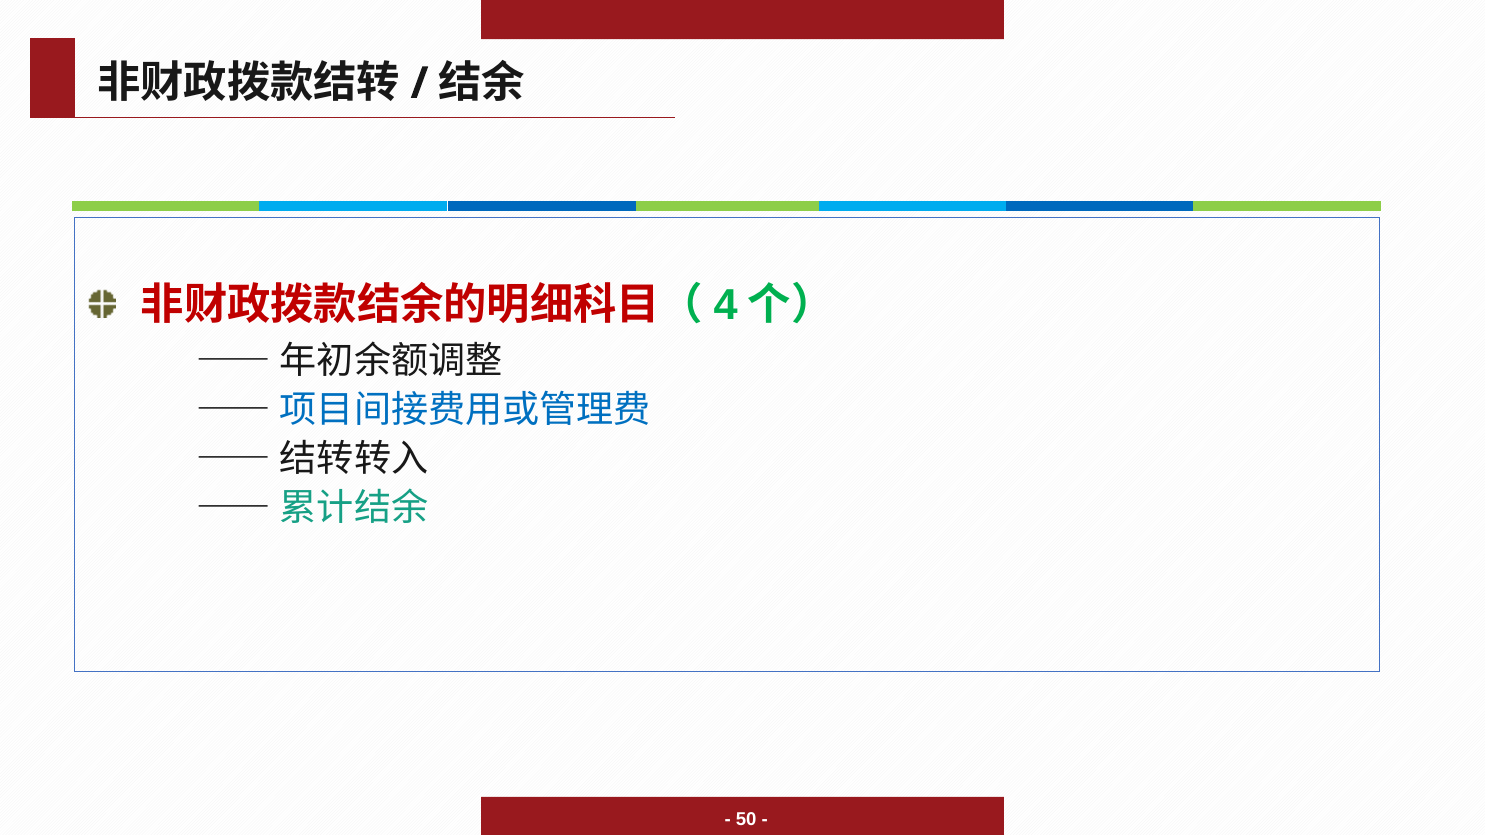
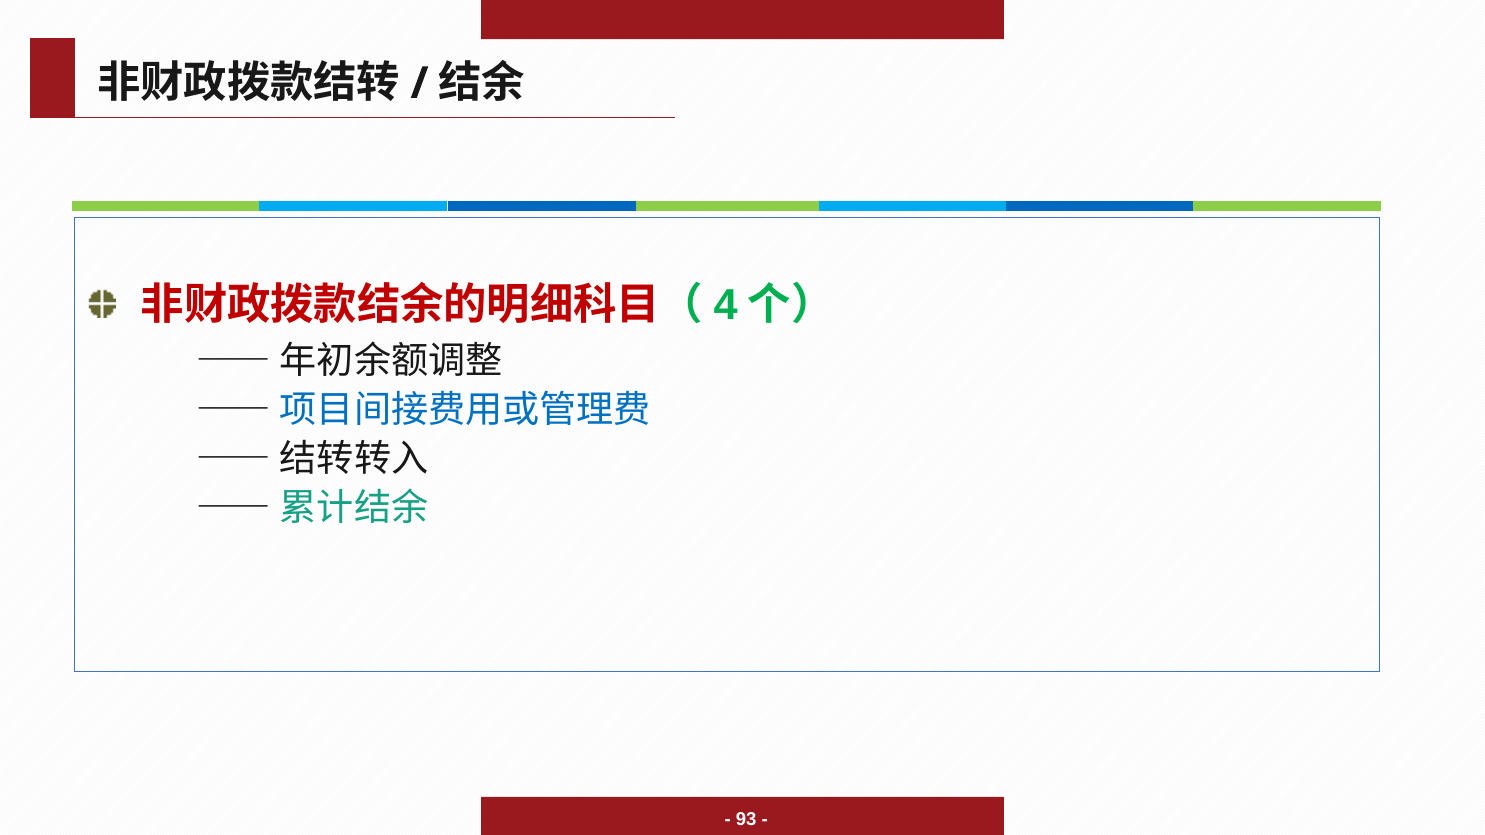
50: 50 -> 93 (746, 820)
